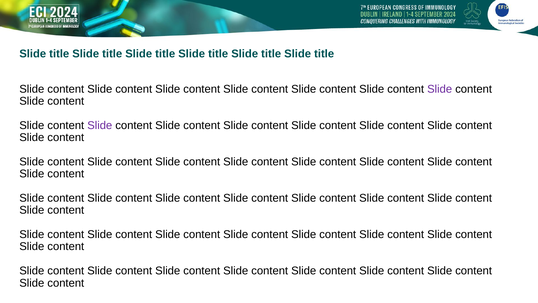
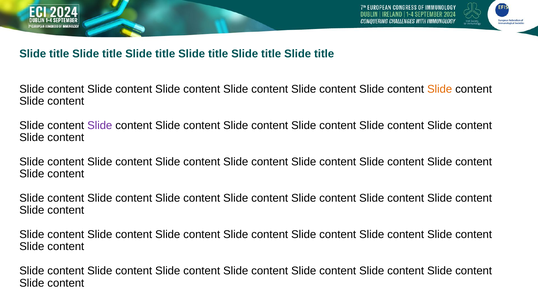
Slide colour: purple -> orange (440, 89)
